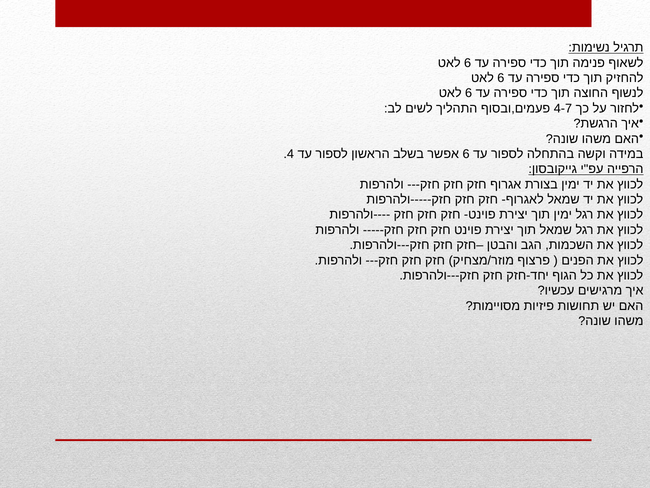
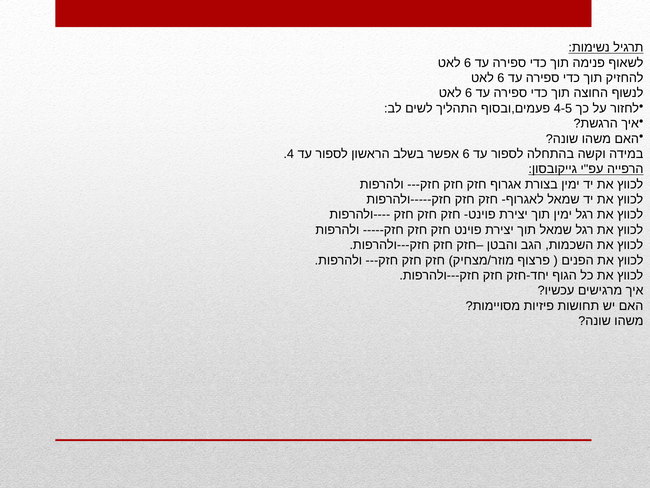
4-7: 4-7 -> 4-5 (563, 108)
